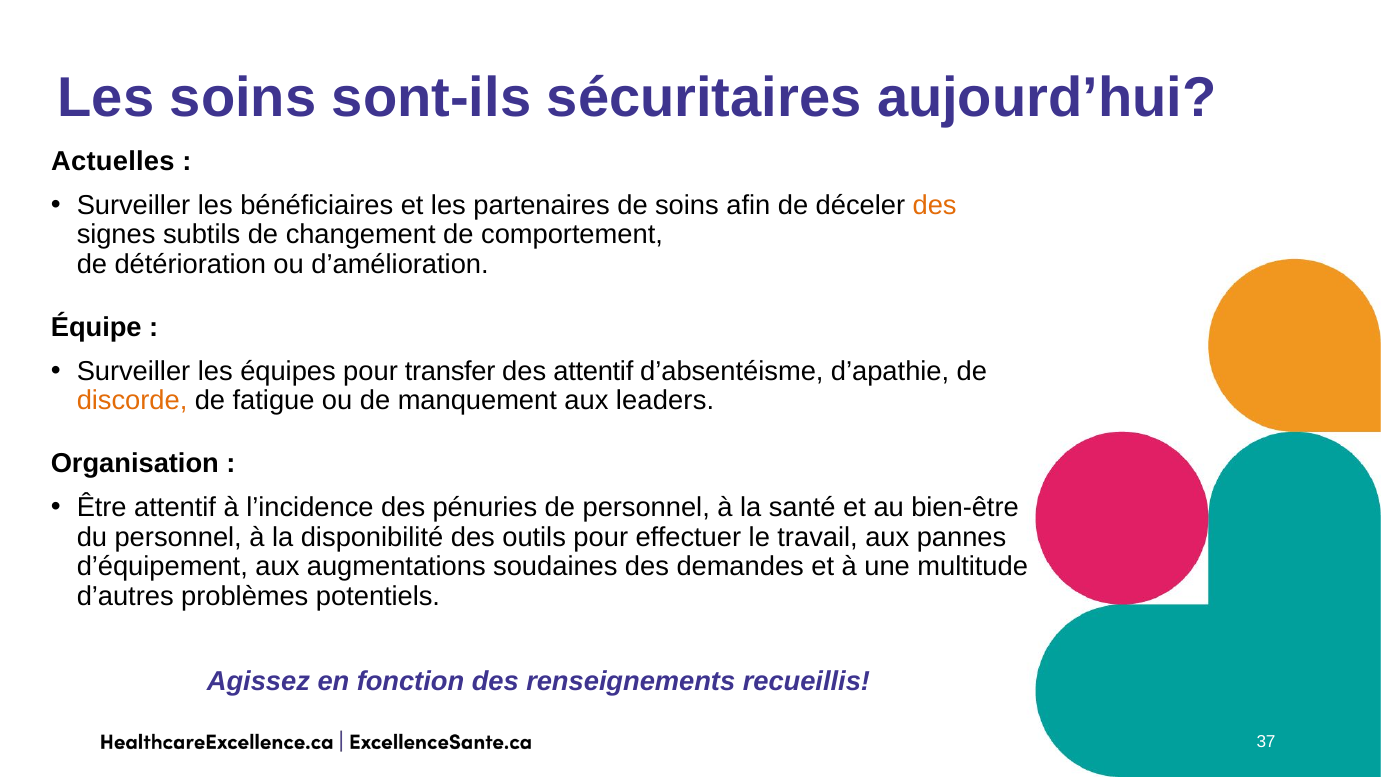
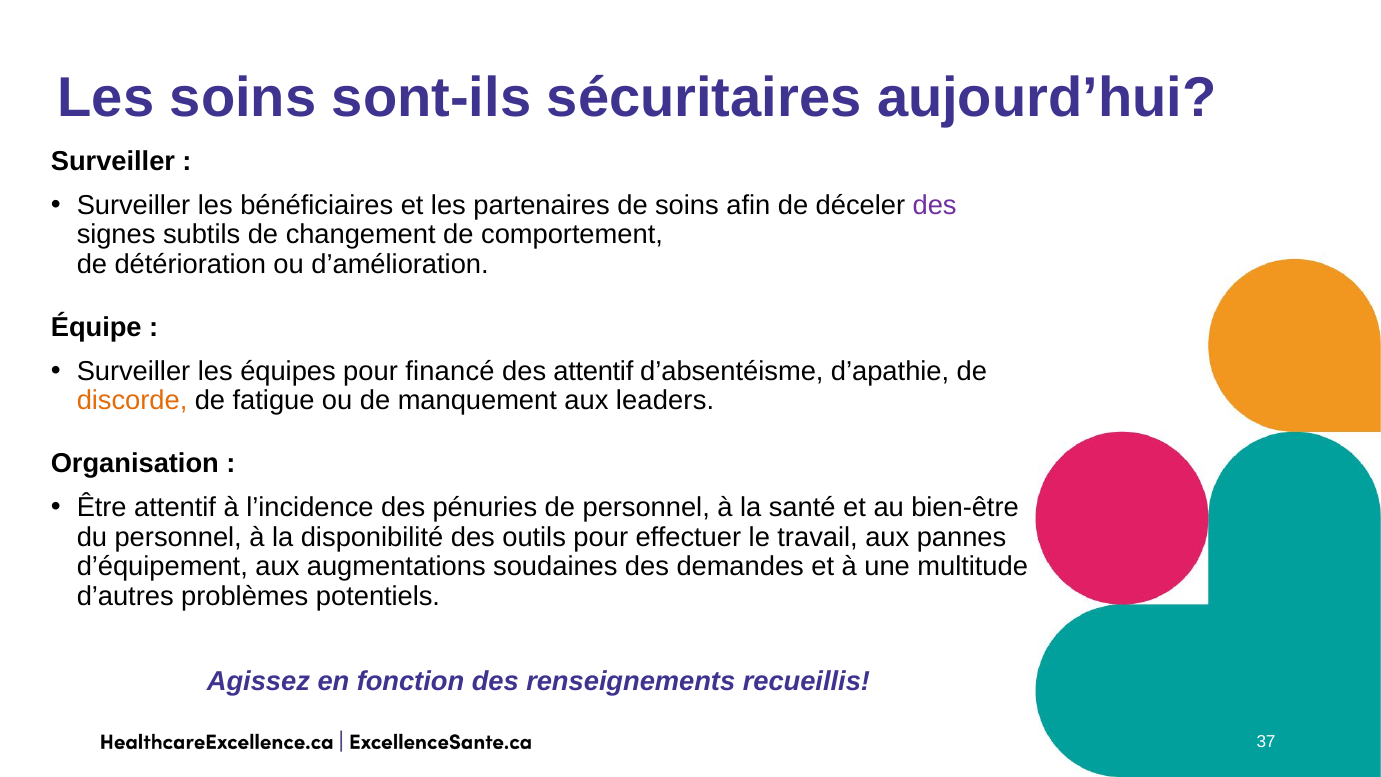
Actuelles: Actuelles -> Surveiller (113, 161)
des colour: orange -> purple (935, 205)
transfer: transfer -> financé (450, 371)
